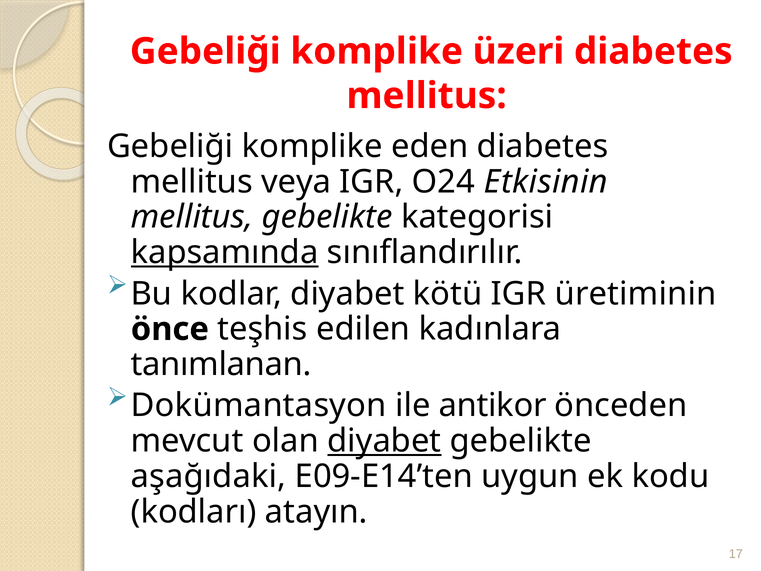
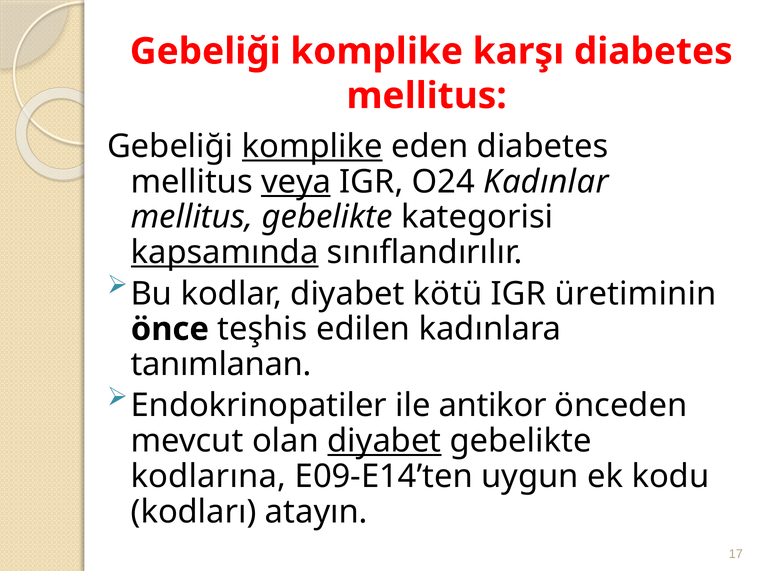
üzeri: üzeri -> karşı (518, 51)
komplike underline: none -> present (312, 146)
veya underline: none -> present (296, 182)
Etkisinin: Etkisinin -> Kadınlar (546, 182)
Dokümantasyon: Dokümantasyon -> Endokrinopatiler (259, 405)
aşağıdaki: aşağıdaki -> kodlarına (208, 476)
